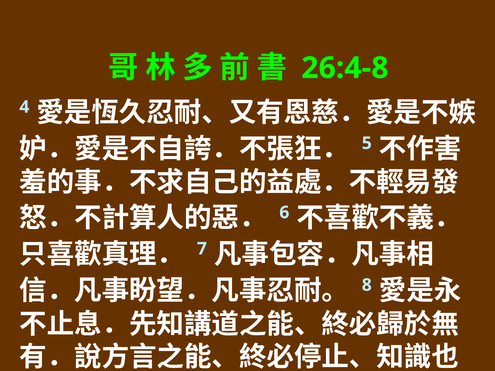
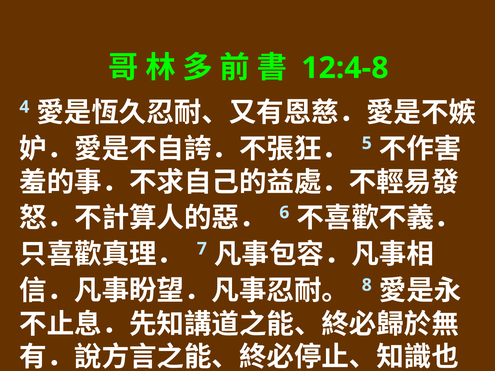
26:4-8: 26:4-8 -> 12:4-8 (345, 68)
